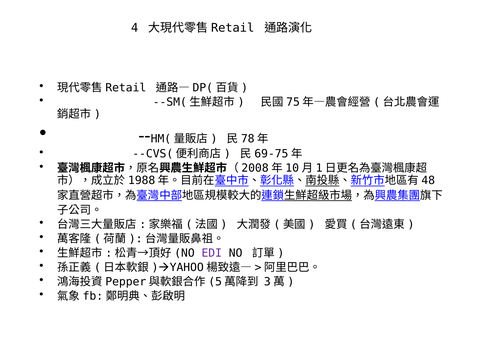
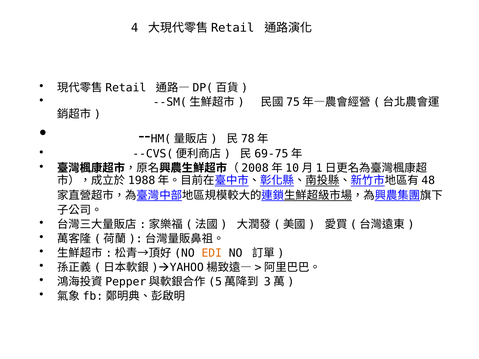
EDI colour: purple -> orange (212, 253)
